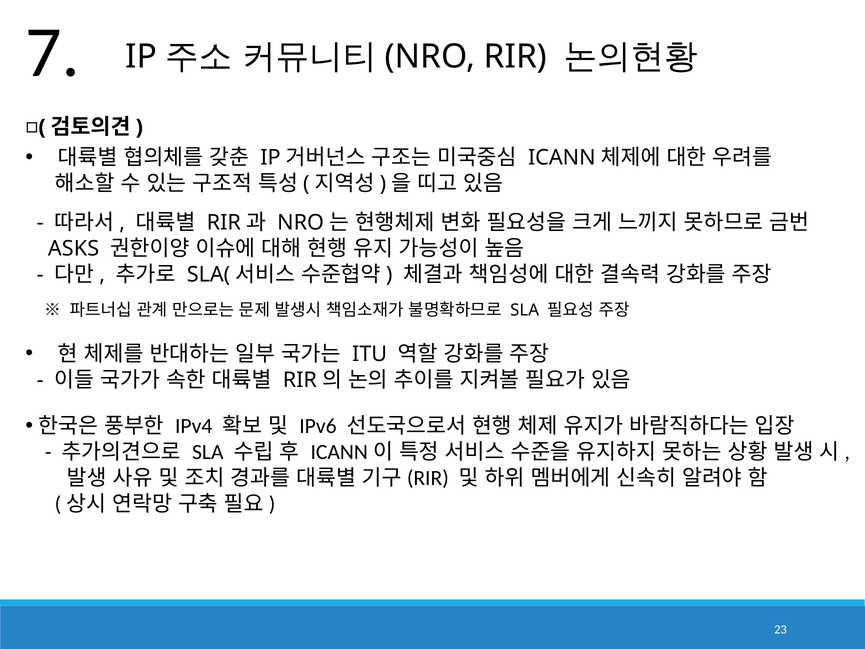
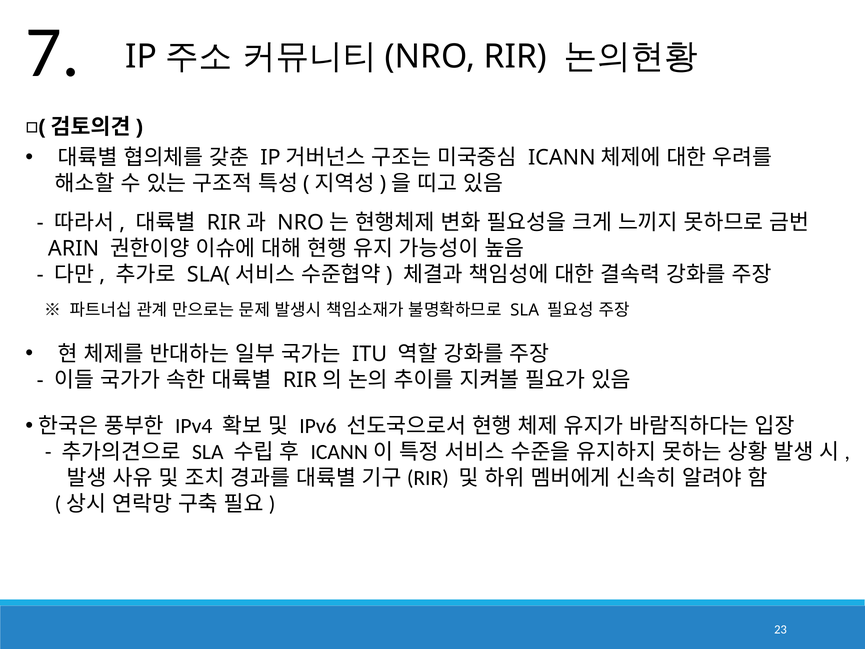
ASKS: ASKS -> ARIN (74, 248)
